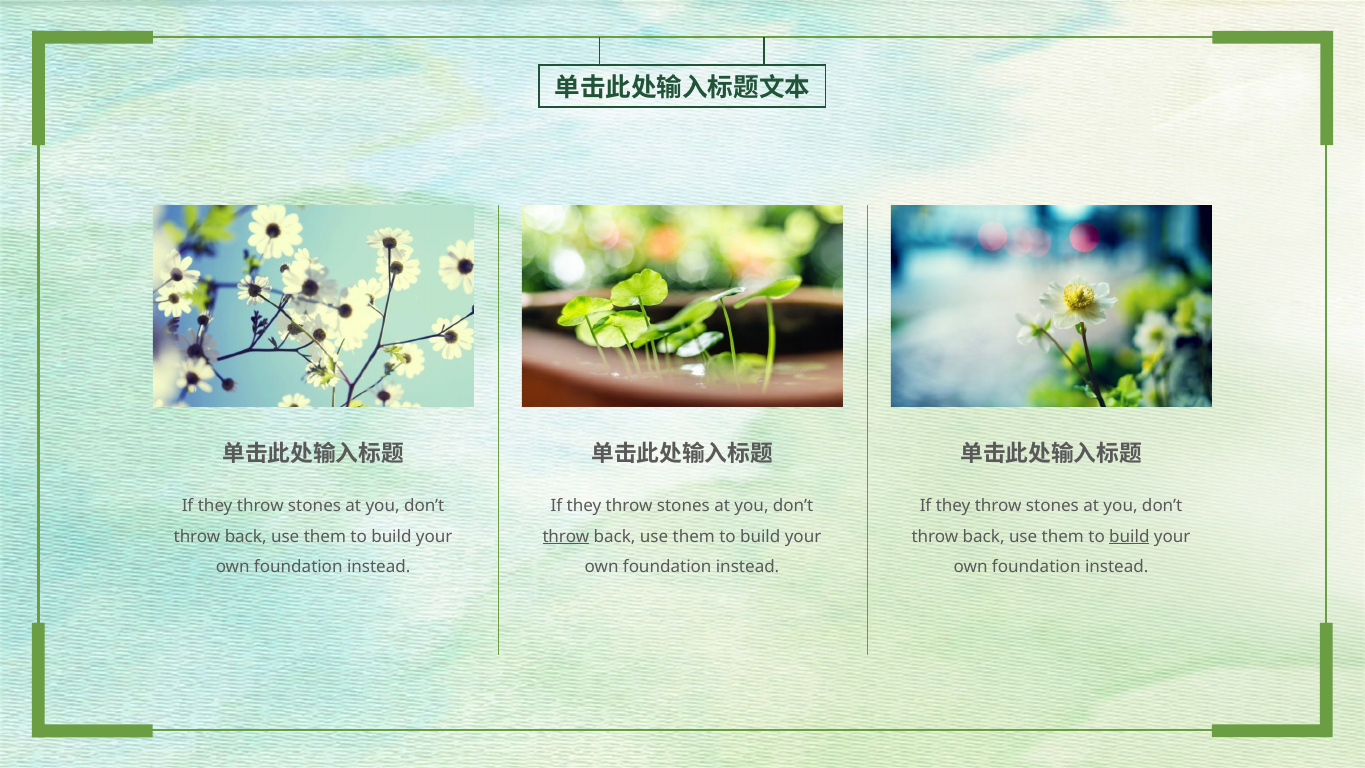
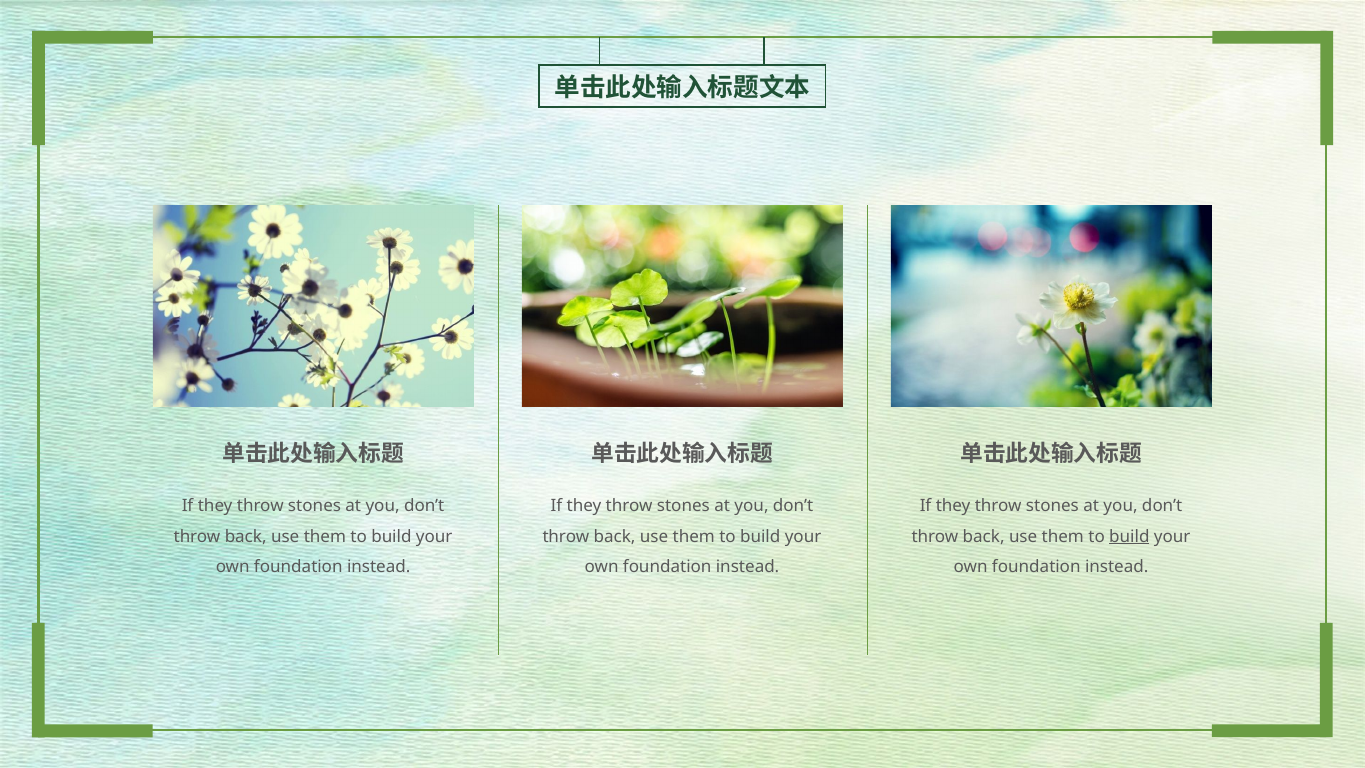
throw underline: present -> none (566, 536)
